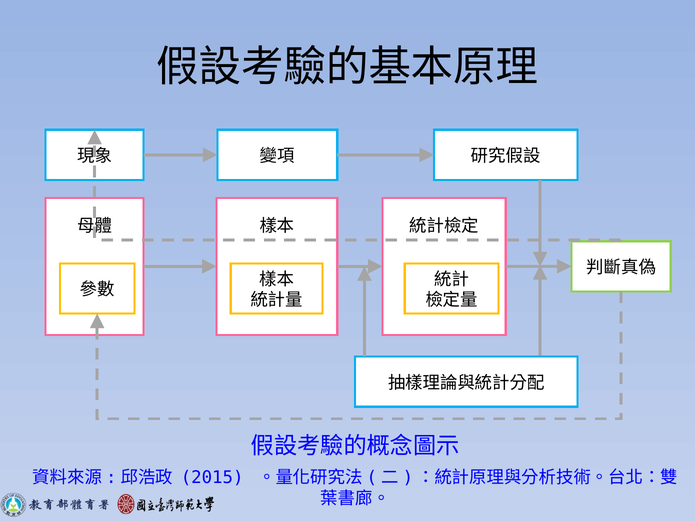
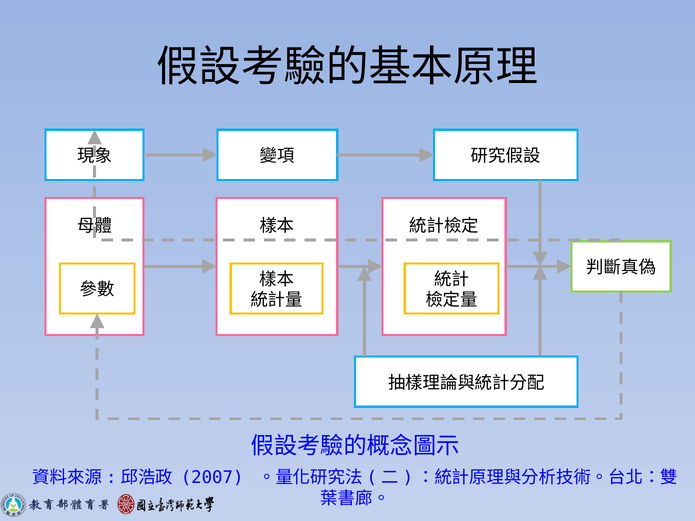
2015: 2015 -> 2007 (212, 478)
